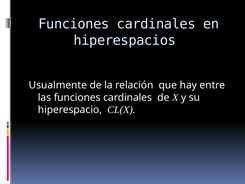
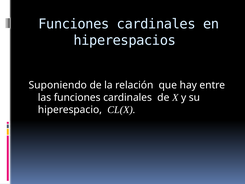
Usualmente: Usualmente -> Suponiendo (58, 85)
